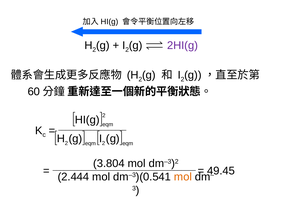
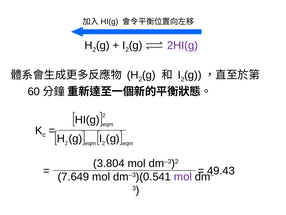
49.45: 49.45 -> 49.43 (221, 171)
2.444: 2.444 -> 7.649 (73, 176)
mol colour: orange -> purple (183, 176)
